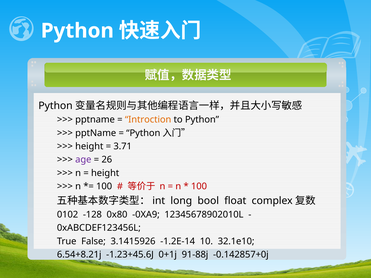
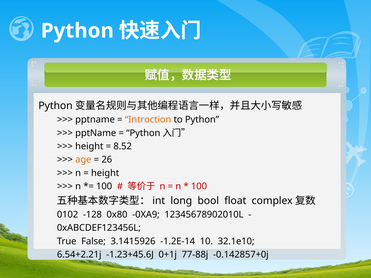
3.71: 3.71 -> 8.52 (123, 146)
age colour: purple -> orange (83, 160)
6.54+8.21j: 6.54+8.21j -> 6.54+2.21j (79, 255)
91-88j: 91-88j -> 77-88j (195, 255)
